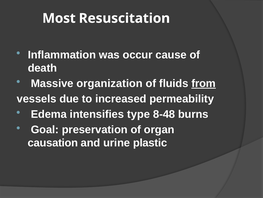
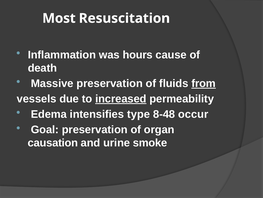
occur: occur -> hours (138, 55)
Massive organization: organization -> preservation (110, 83)
increased underline: none -> present (121, 98)
burns: burns -> occur (193, 114)
plastic: plastic -> smoke (150, 142)
